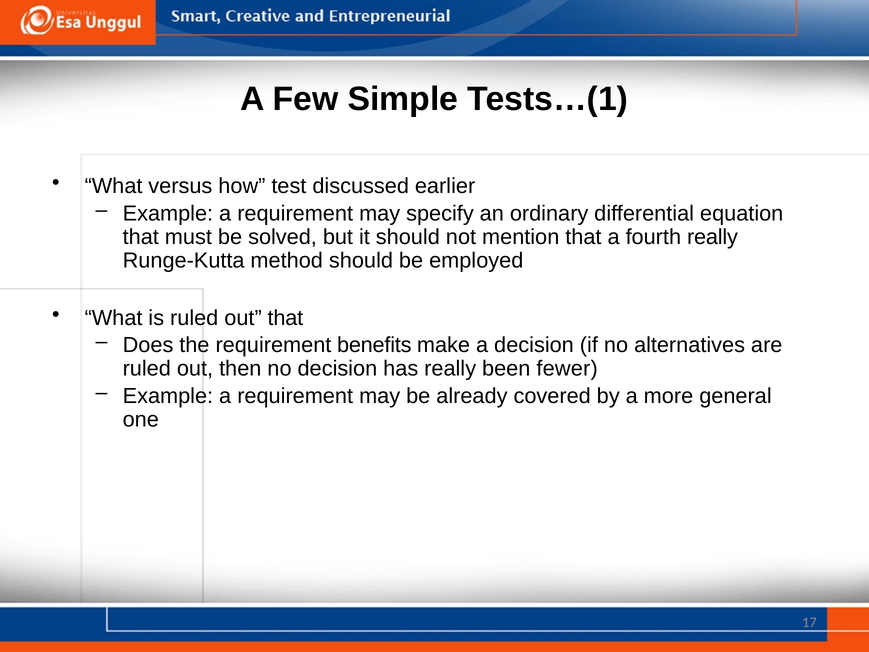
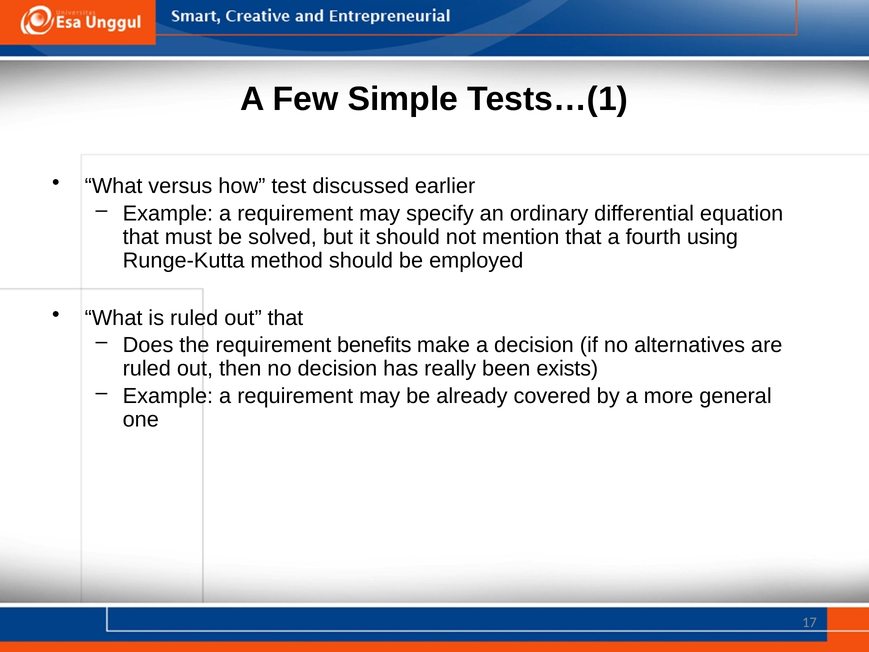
fourth really: really -> using (713, 237)
fewer: fewer -> exists (567, 369)
